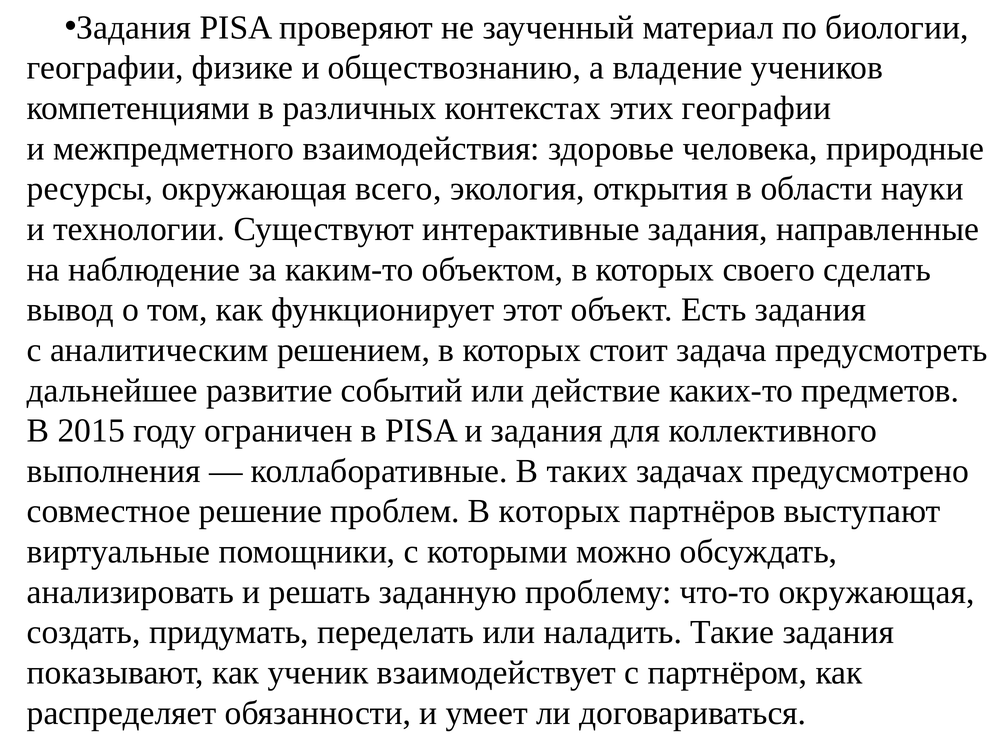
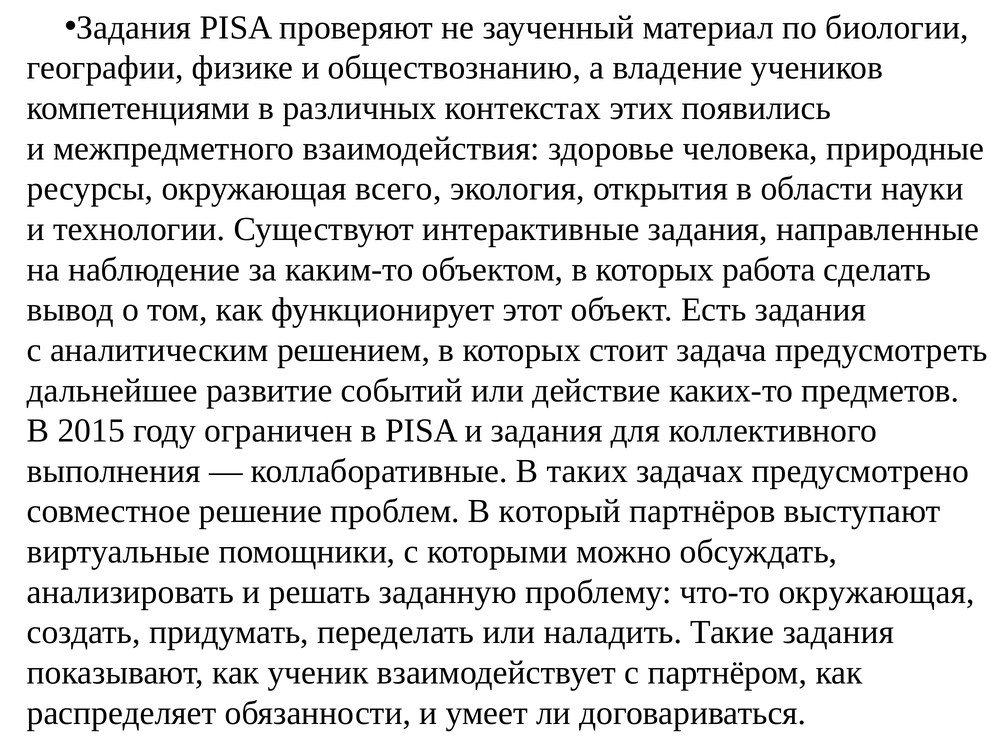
этих географии: географии -> появились (756, 108)
своего: своего -> работа (769, 269)
проблем В которых: которых -> который (560, 511)
